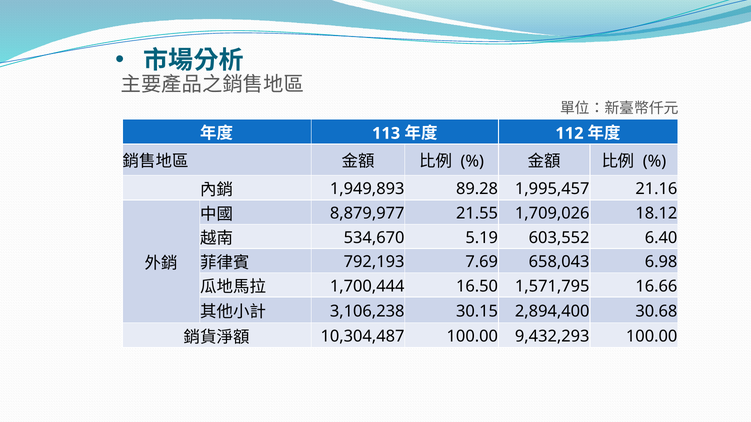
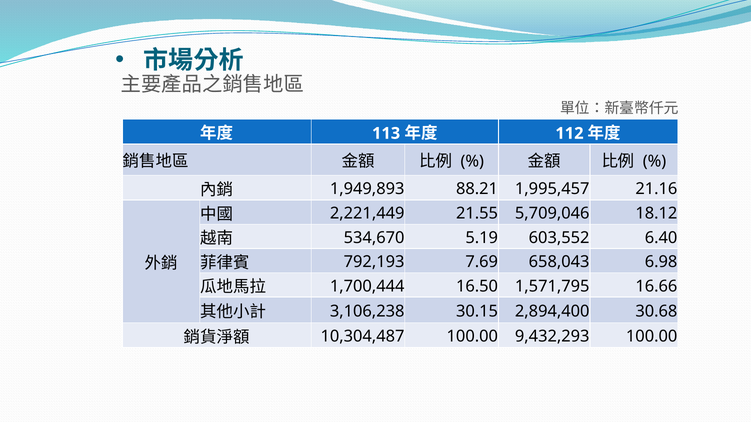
89.28: 89.28 -> 88.21 (477, 189)
8,879,977: 8,879,977 -> 2,221,449 (367, 214)
1,709,026: 1,709,026 -> 5,709,046 (552, 214)
